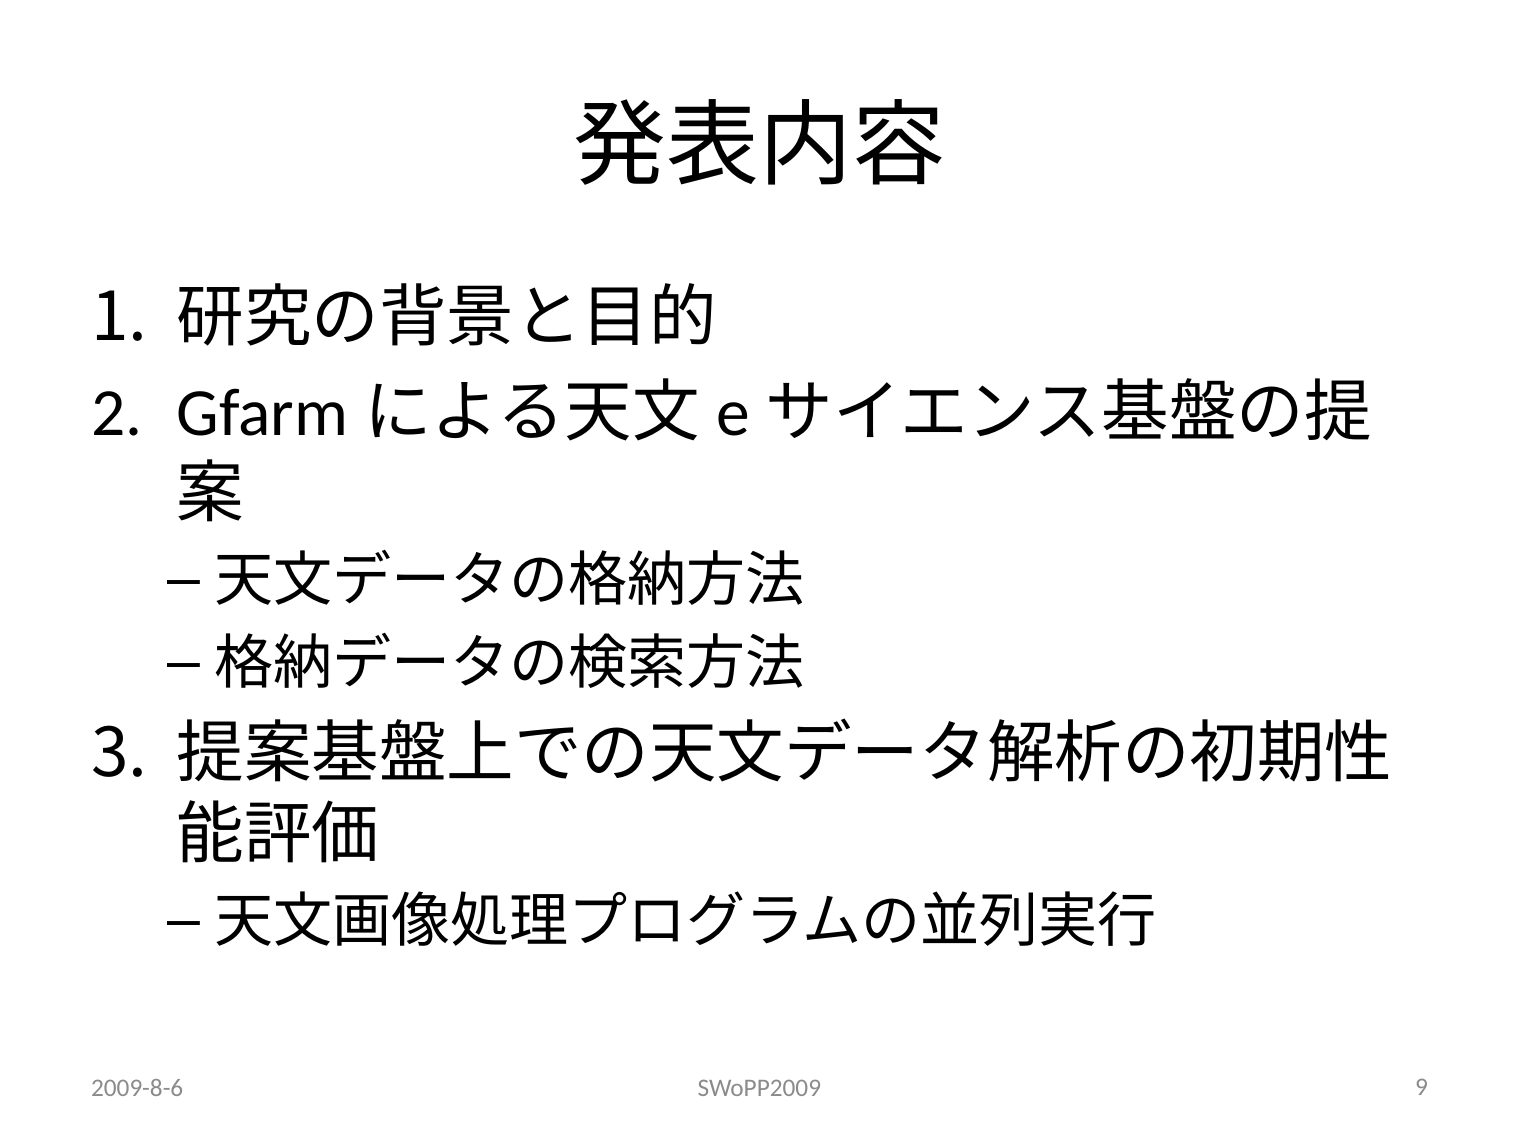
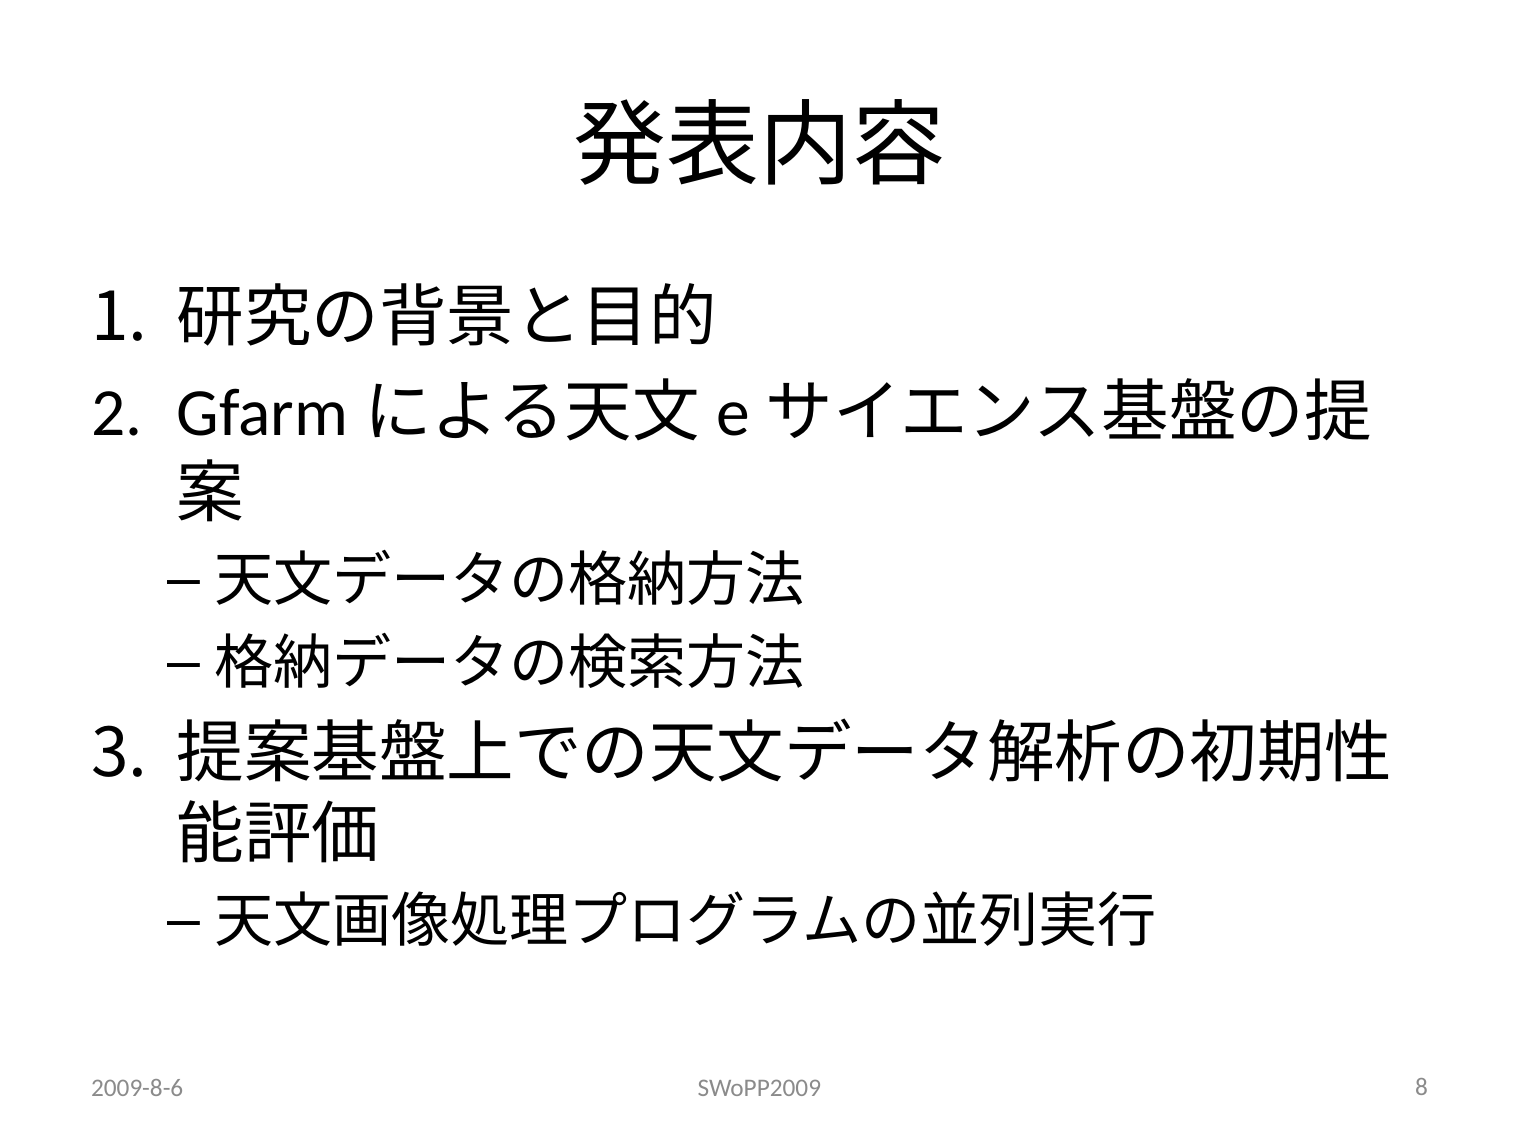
9: 9 -> 8 (1422, 1088)
